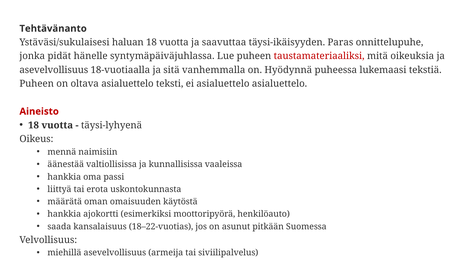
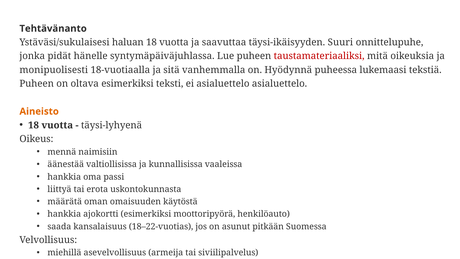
Paras: Paras -> Suuri (340, 42)
asevelvollisuus: asevelvollisuus -> monipuolisesti (54, 70)
oltava asialuettelo: asialuettelo -> esimerkiksi (127, 84)
Aineisto colour: red -> orange (39, 111)
